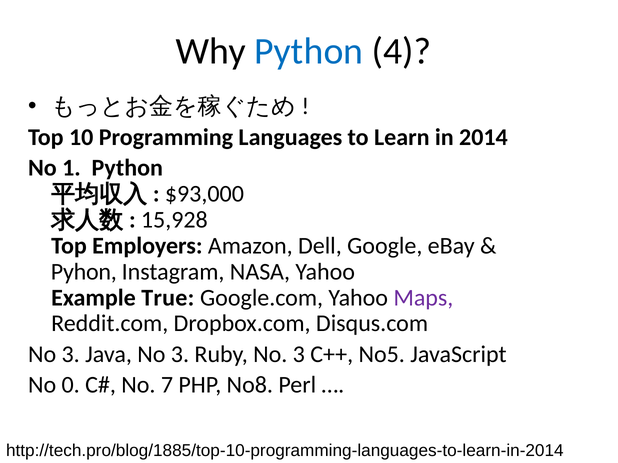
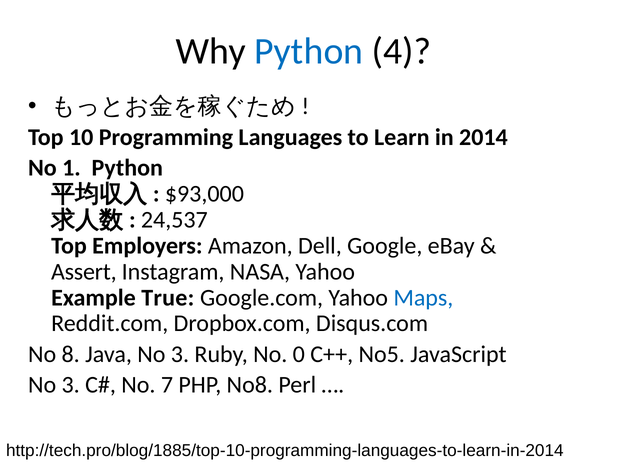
15,928: 15,928 -> 24,537 (174, 220)
Pyhon: Pyhon -> Assert (84, 272)
Maps colour: purple -> blue (423, 298)
3: 3 -> 8 (71, 355)
Ruby No 3: 3 -> 0 (299, 355)
0: 0 -> 3 (71, 385)
